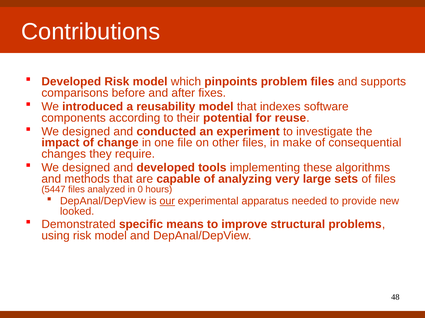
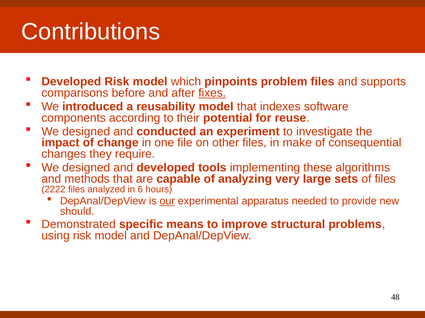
fixes underline: none -> present (212, 93)
5447: 5447 -> 2222 (53, 190)
0: 0 -> 6 (140, 190)
looked: looked -> should (77, 212)
